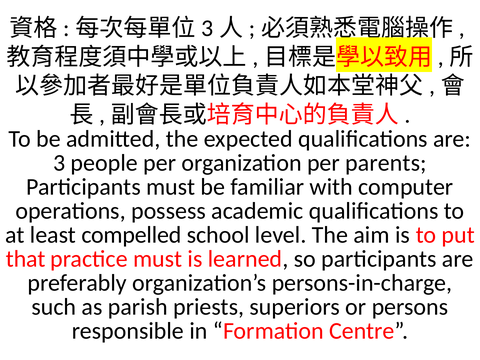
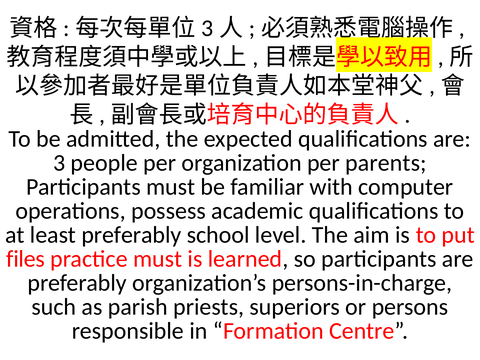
least compelled: compelled -> preferably (131, 235)
that: that -> files (26, 259)
